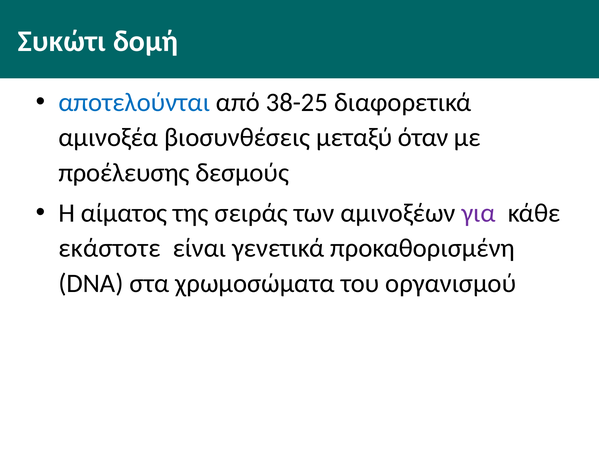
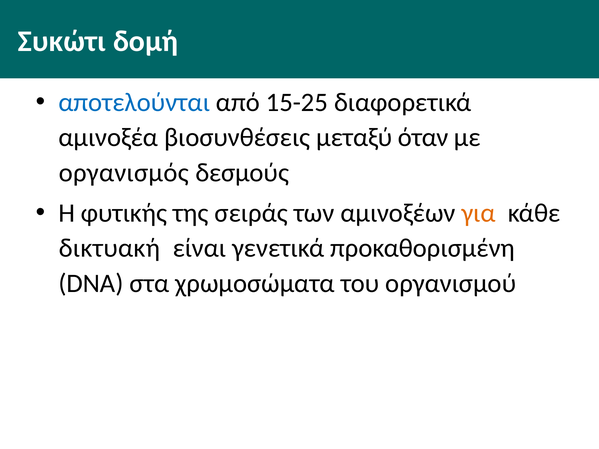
38-25: 38-25 -> 15-25 (297, 102)
προέλευσης: προέλευσης -> οργανισμός (124, 173)
αίματος: αίματος -> φυτικής (124, 213)
για colour: purple -> orange (479, 213)
εκάστοτε: εκάστοτε -> δικτυακή (109, 248)
